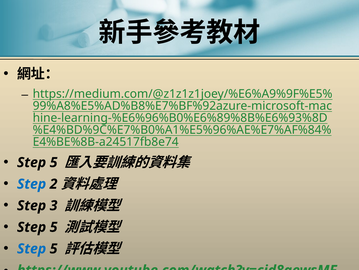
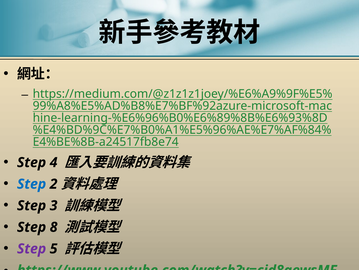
5: 5 -> 4 (54, 162)
5: 5 -> 8 (54, 227)
Step colour: blue -> purple (32, 248)
